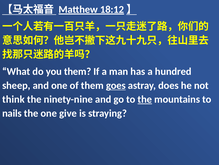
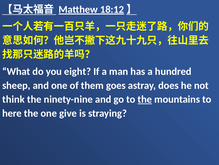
you them: them -> eight (78, 71)
goes underline: present -> none (116, 85)
nails: nails -> here (12, 113)
